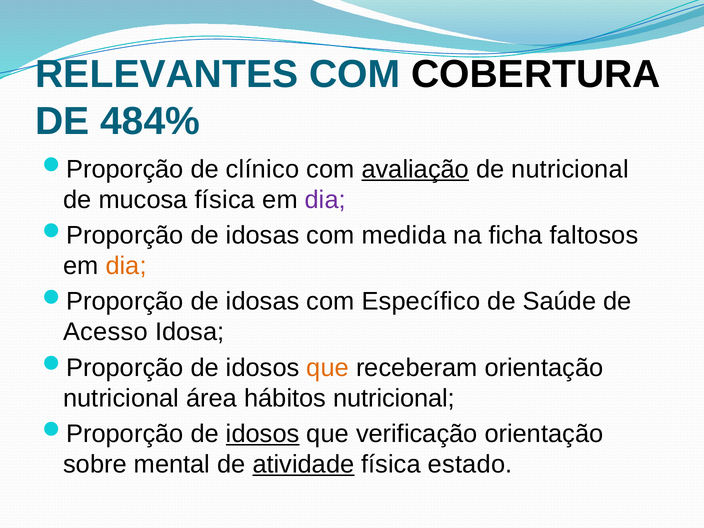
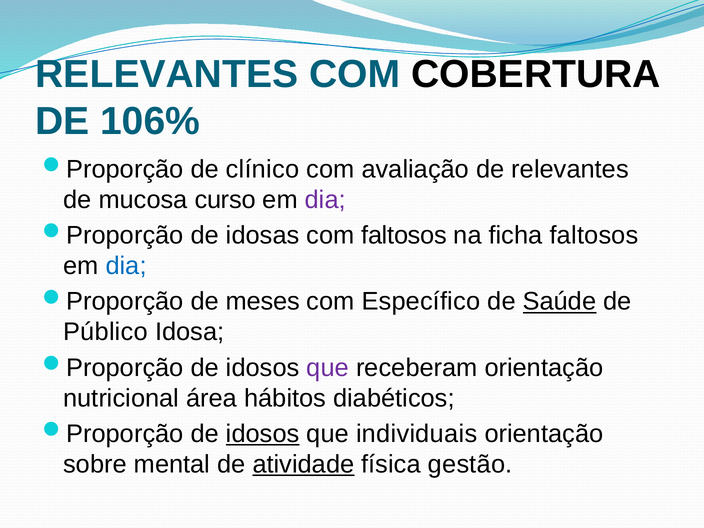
484%: 484% -> 106% (150, 121)
avaliação underline: present -> none (415, 169)
de nutricional: nutricional -> relevantes (570, 169)
mucosa física: física -> curso (225, 200)
com medida: medida -> faltosos (404, 236)
dia colour: orange -> blue (126, 266)
idosas: idosas -> meses (263, 302)
Saúde underline: none -> present (560, 302)
Acesso: Acesso -> Público (106, 332)
que colour: orange -> purple (328, 368)
hábitos nutricional: nutricional -> diabéticos (394, 398)
verificação: verificação -> individuais (417, 434)
estado: estado -> gestão (470, 464)
